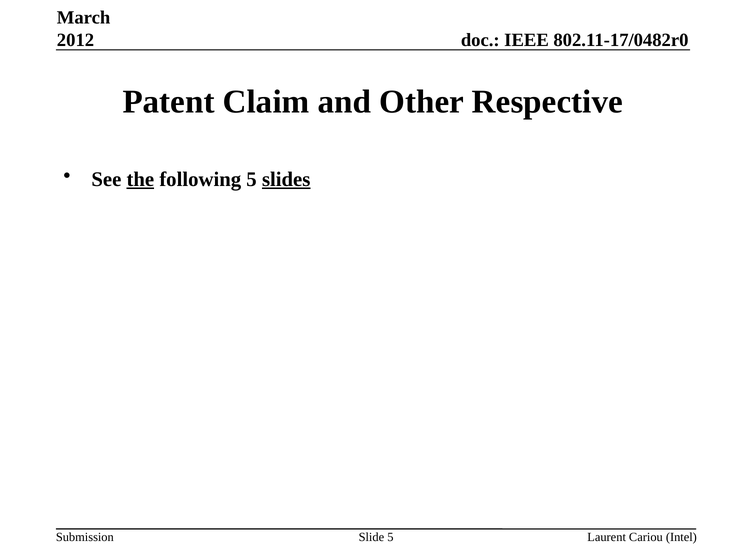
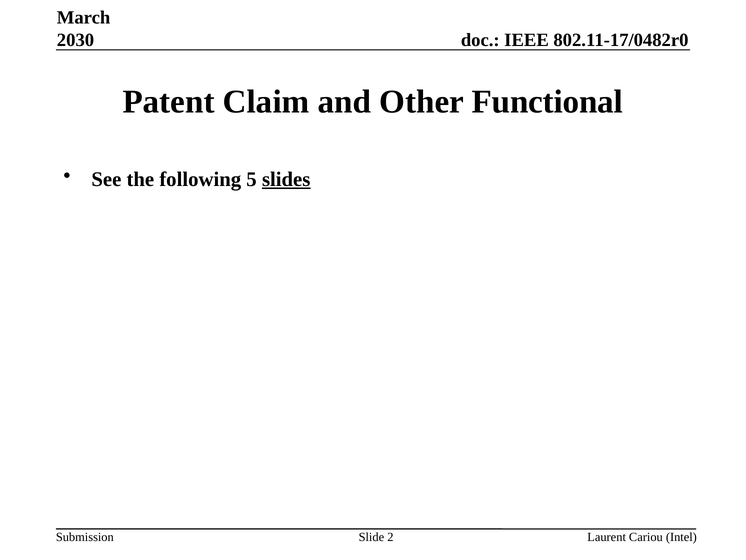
2012: 2012 -> 2030 (76, 40)
Respective: Respective -> Functional (547, 102)
the underline: present -> none (140, 179)
Slide 5: 5 -> 2 (390, 537)
